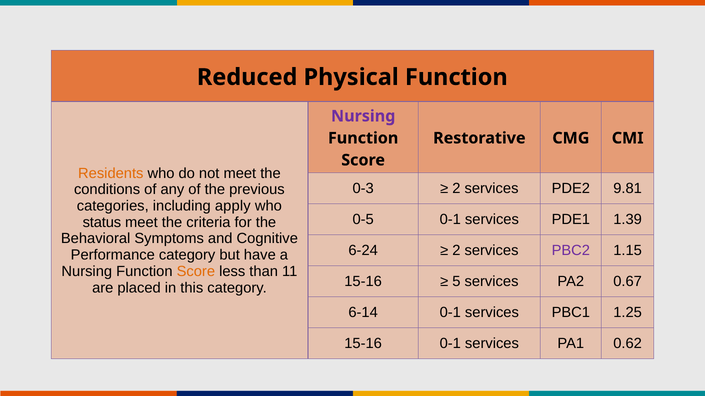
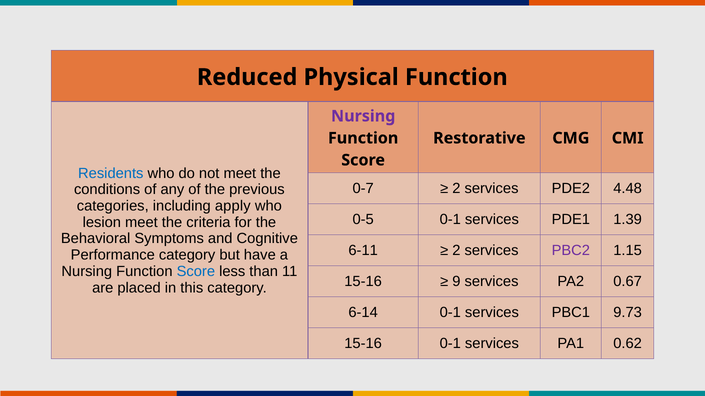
Residents colour: orange -> blue (111, 173)
0-3: 0-3 -> 0-7 (363, 189)
9.81: 9.81 -> 4.48 (628, 189)
status: status -> lesion (102, 223)
6-24: 6-24 -> 6-11 (363, 251)
Score colour: orange -> blue (196, 272)
5: 5 -> 9 (456, 282)
1.25: 1.25 -> 9.73 (628, 313)
